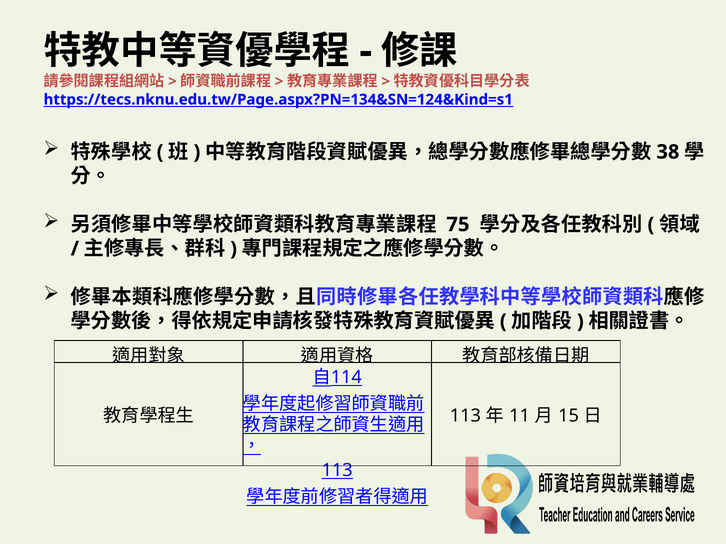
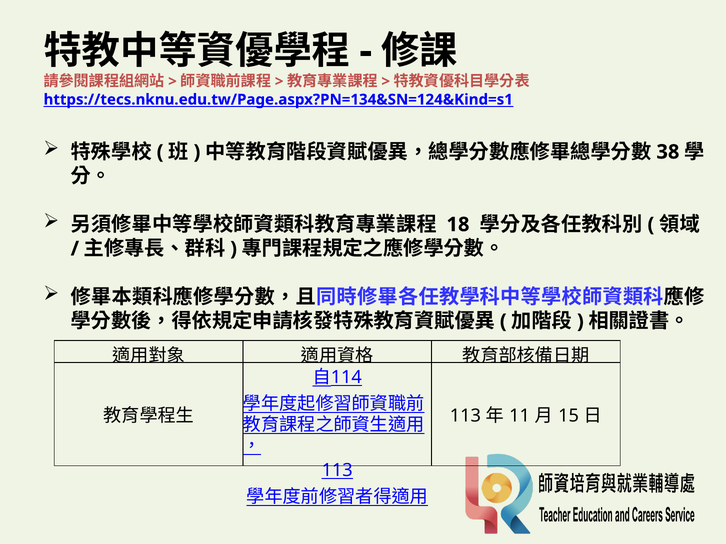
75: 75 -> 18 (458, 225)
